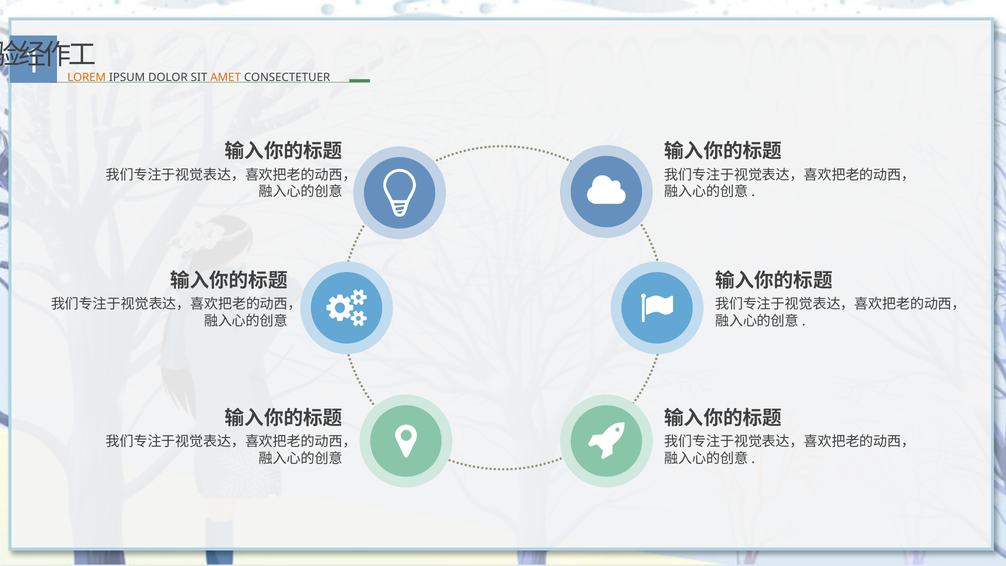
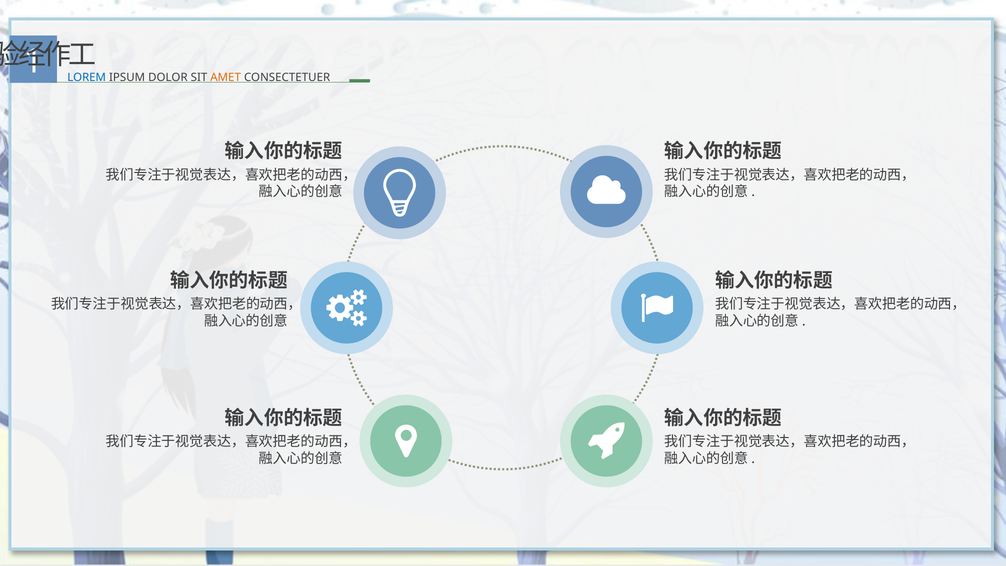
LOREM colour: orange -> blue (87, 77)
